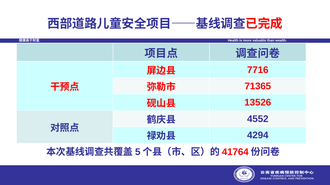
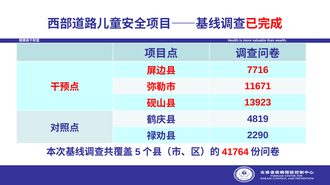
71365: 71365 -> 11671 (258, 86)
13526: 13526 -> 13923 (258, 103)
4552: 4552 -> 4819 (258, 119)
4294: 4294 -> 2290 (258, 136)
